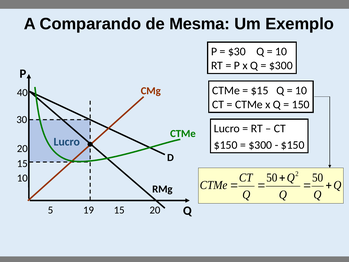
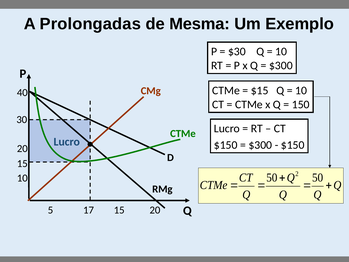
Comparando: Comparando -> Prolongadas (90, 24)
19: 19 -> 17 (89, 210)
